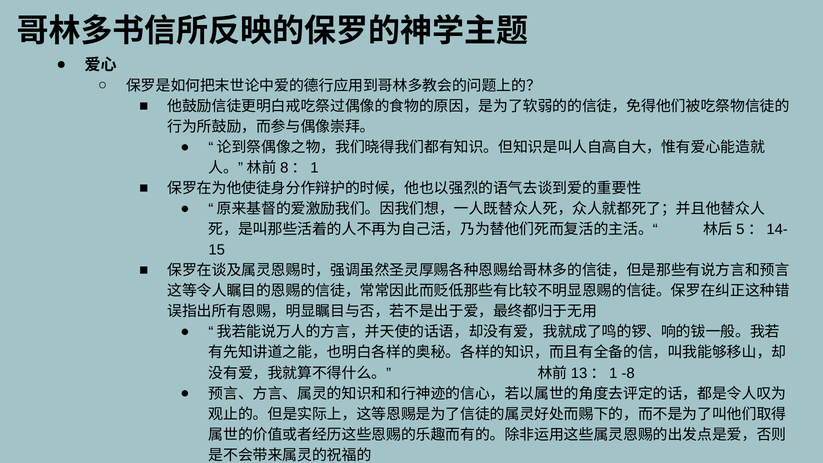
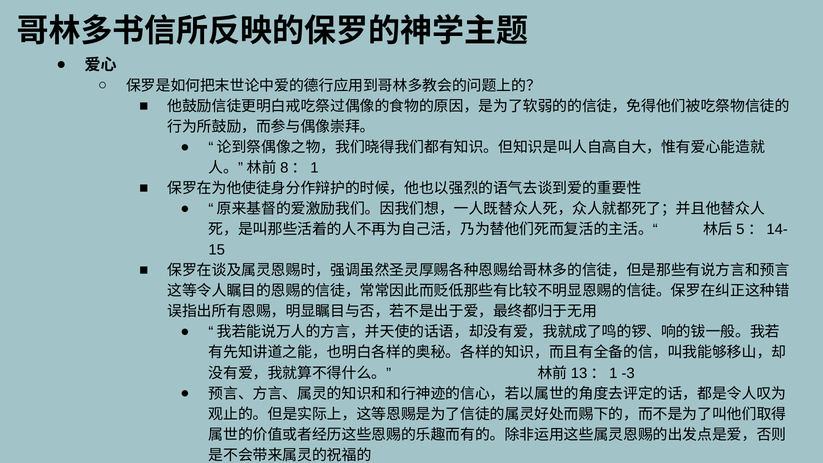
-8: -8 -> -3 (628, 373)
